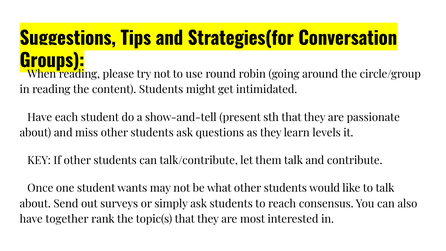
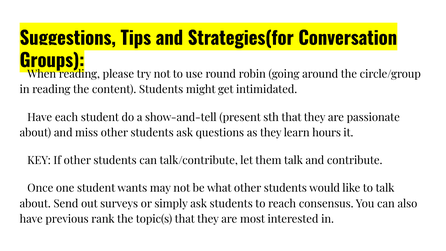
levels: levels -> hours (327, 133)
together: together -> previous (67, 219)
